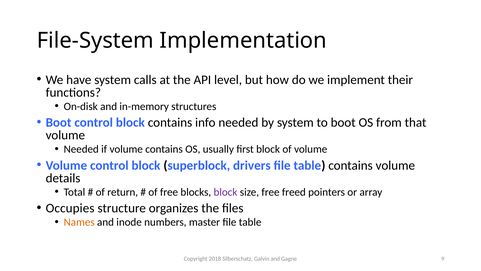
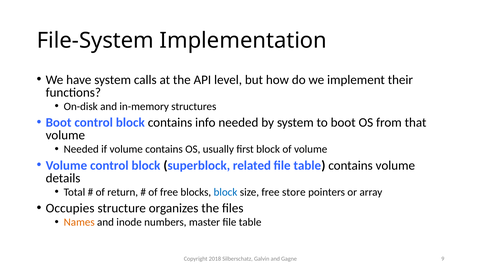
drivers: drivers -> related (252, 165)
block colour: purple -> blue (226, 192)
freed: freed -> store (294, 192)
